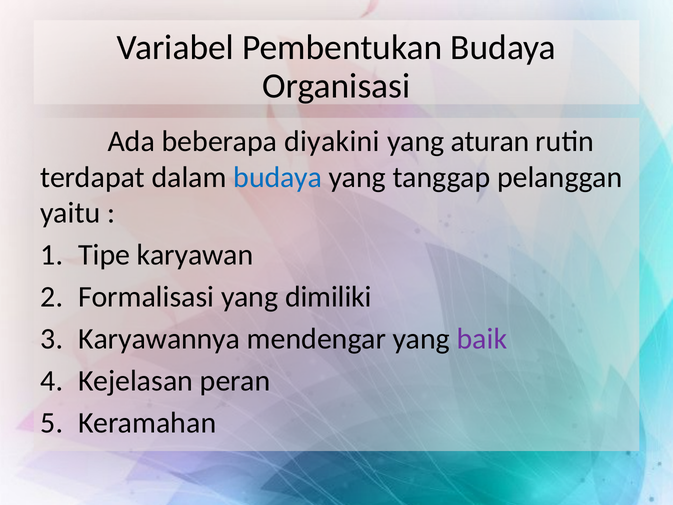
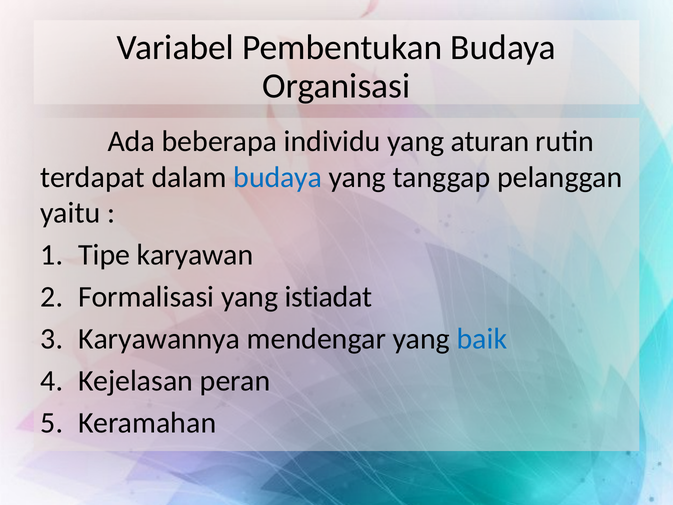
diyakini: diyakini -> individu (332, 141)
dimiliki: dimiliki -> istiadat (328, 297)
baik colour: purple -> blue (482, 339)
